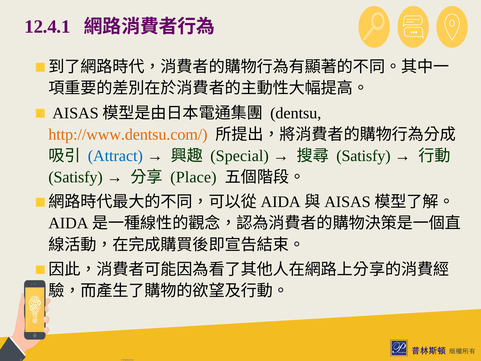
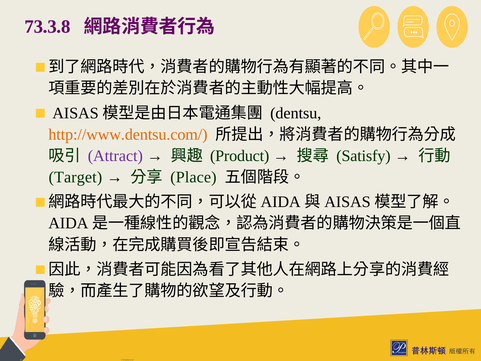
12.4.1: 12.4.1 -> 73.3.8 (48, 27)
Attract colour: blue -> purple (115, 156)
Special: Special -> Product (240, 156)
Satisfy: Satisfy -> Target (75, 177)
